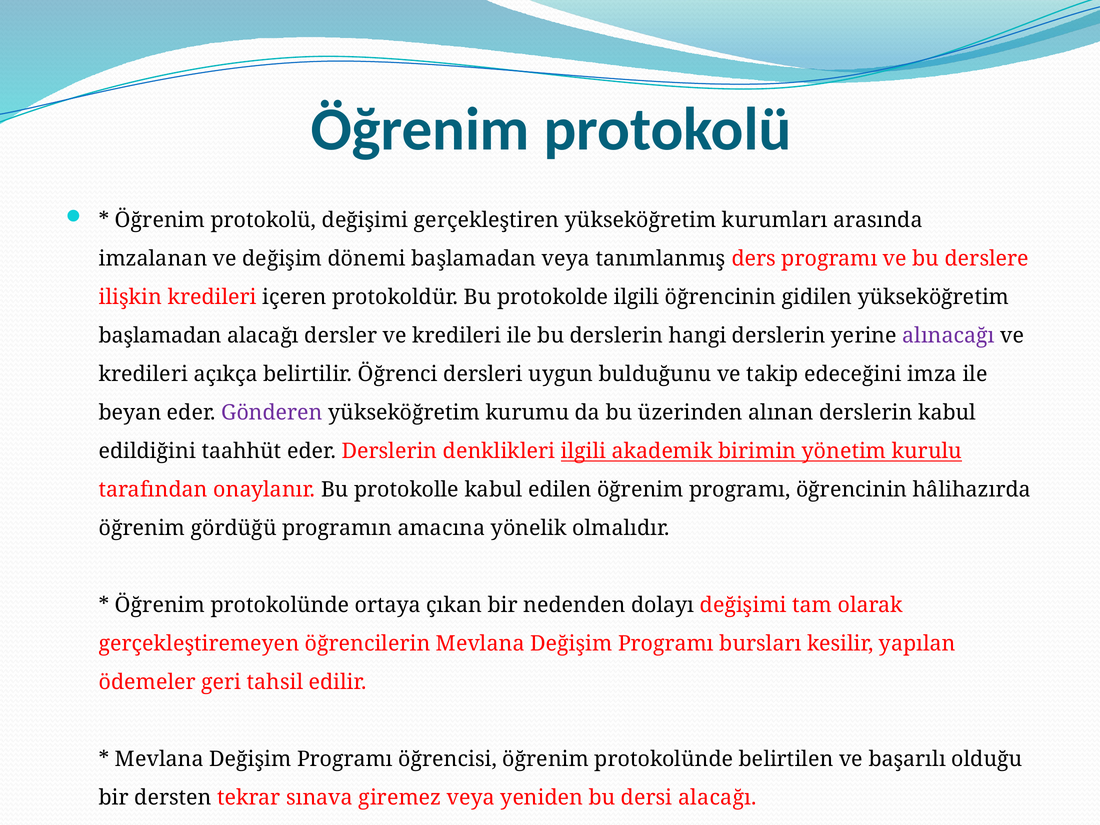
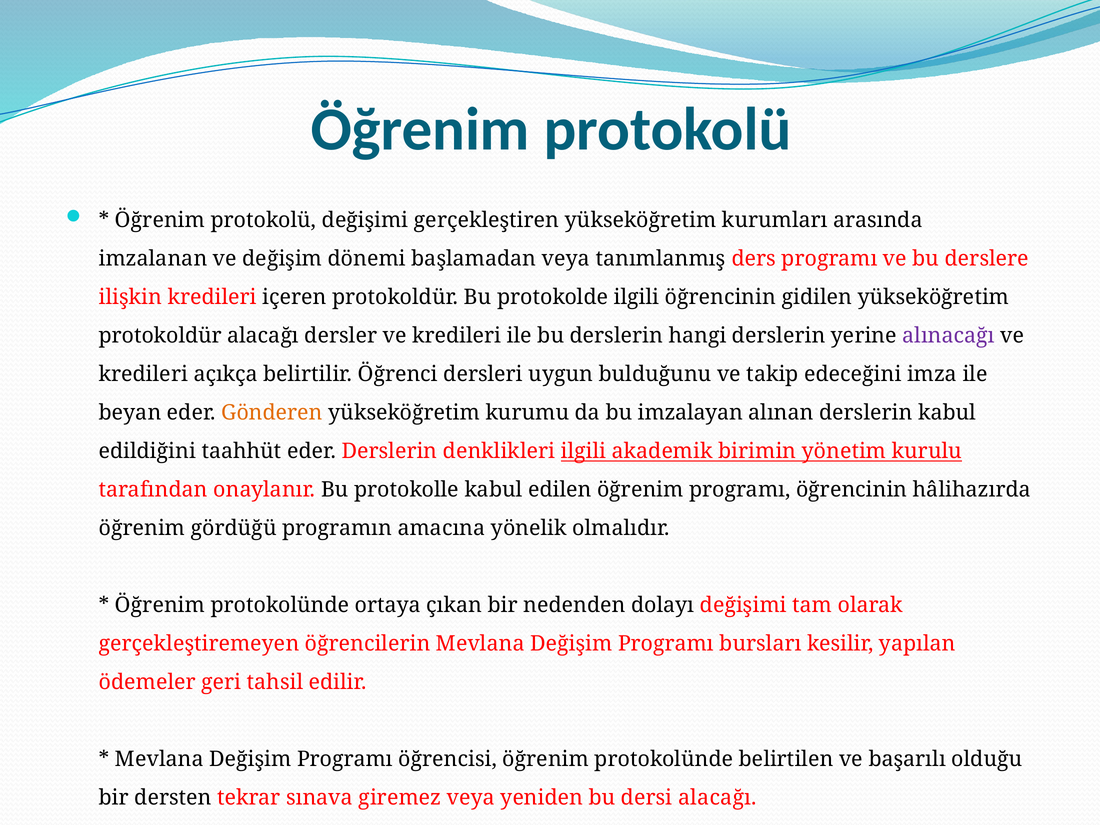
başlamadan: başlamadan -> protokoldür (160, 336)
Gönderen colour: purple -> orange (272, 413)
üzerinden: üzerinden -> imzalayan (690, 413)
